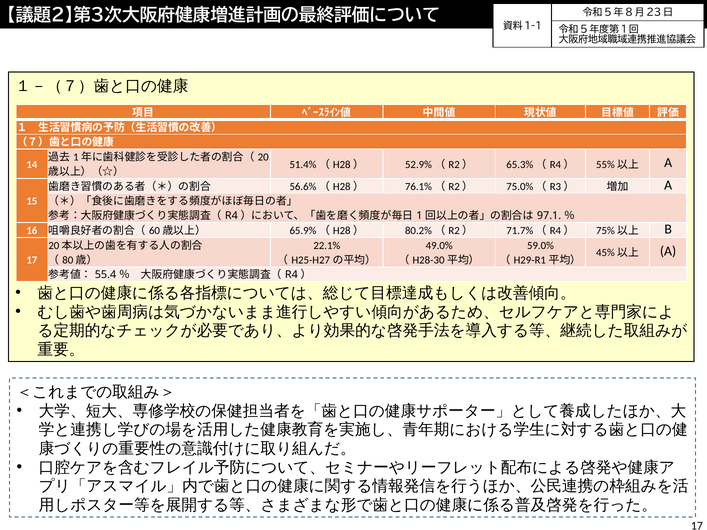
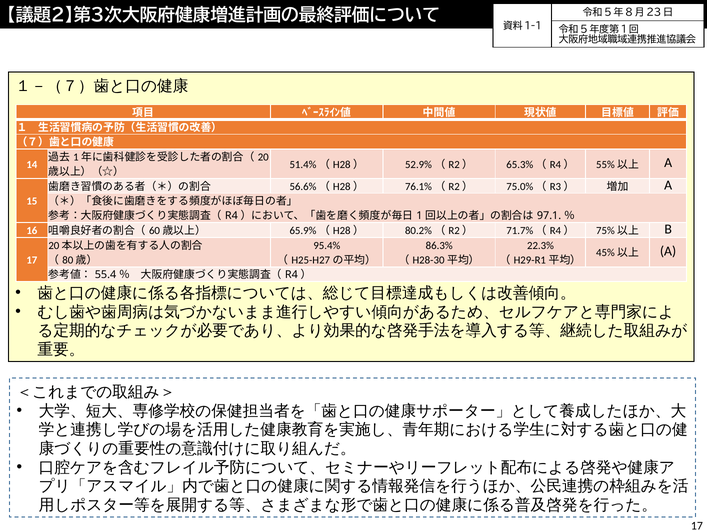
22.1%: 22.1% -> 95.4% (327, 246)
49.0%: 49.0% -> 86.3% (439, 246)
59.0%: 59.0% -> 22.3% (540, 246)
